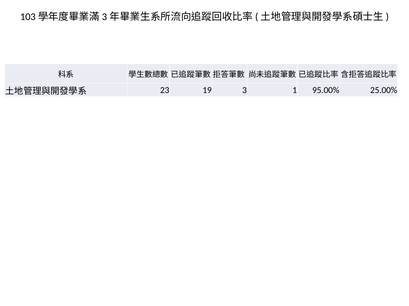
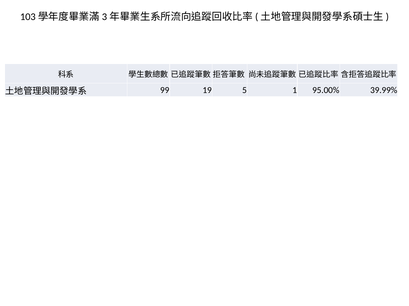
23: 23 -> 99 (165, 90)
3: 3 -> 5 (245, 90)
25.00%: 25.00% -> 39.99% (384, 90)
